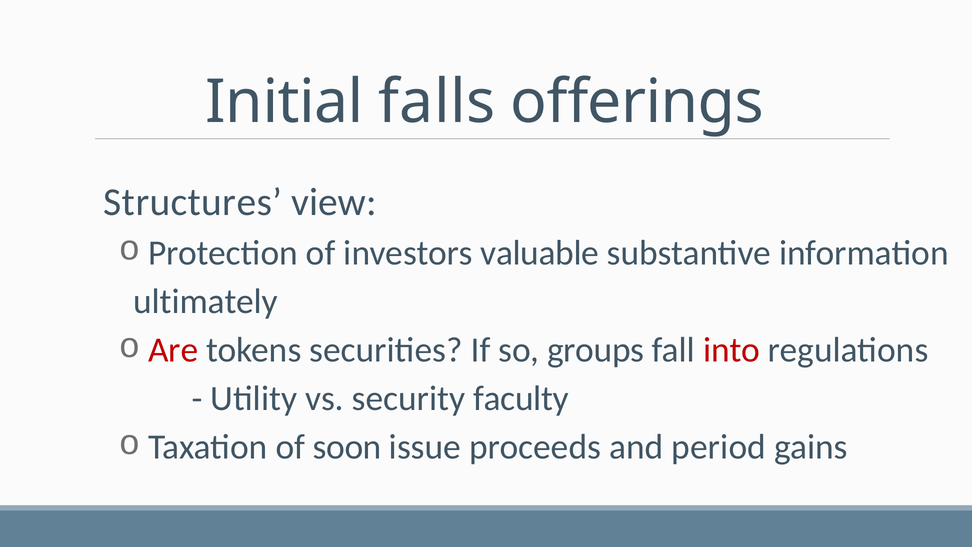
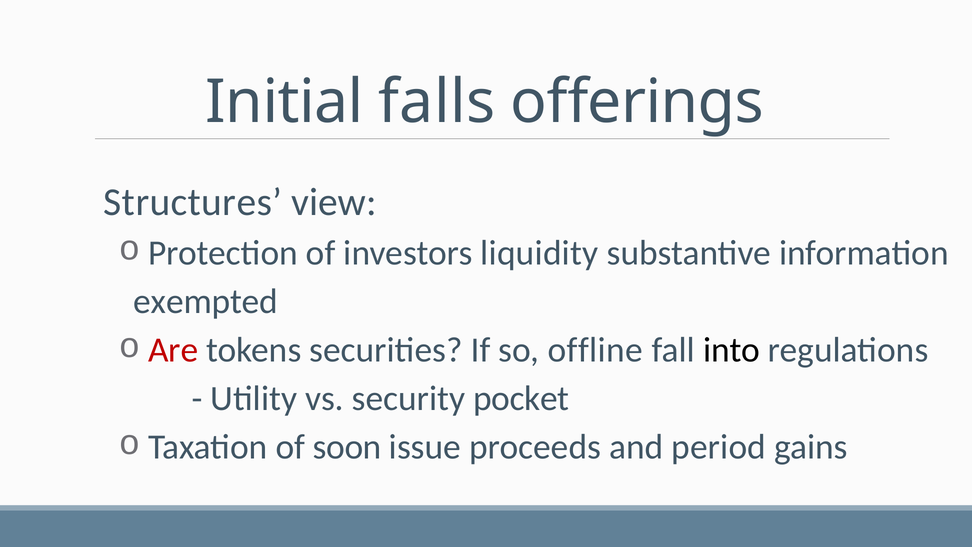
valuable: valuable -> liquidity (539, 253)
ultimately: ultimately -> exempted (206, 301)
groups: groups -> offline (595, 350)
into colour: red -> black (732, 350)
faculty: faculty -> pocket (521, 398)
